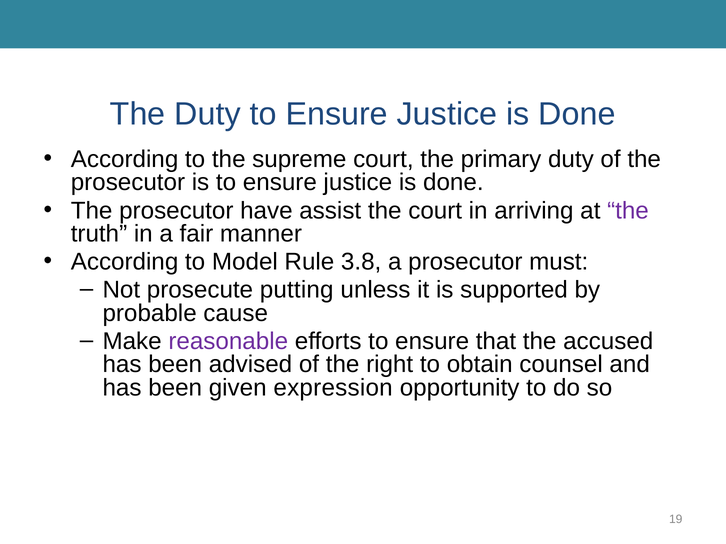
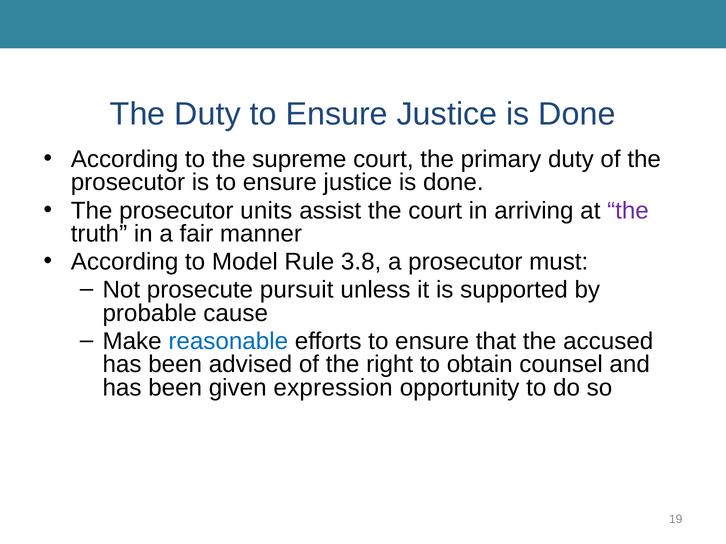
have: have -> units (266, 211)
putting: putting -> pursuit (297, 290)
reasonable colour: purple -> blue (228, 341)
